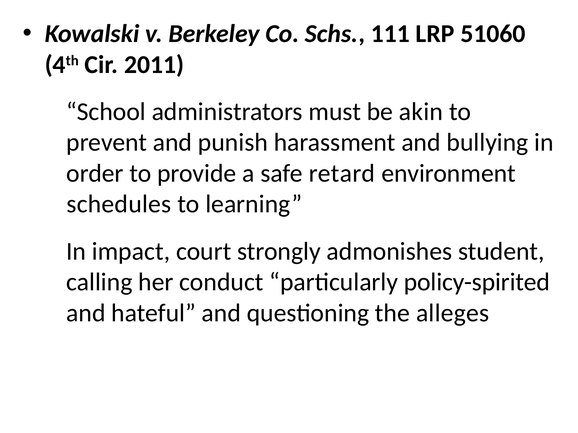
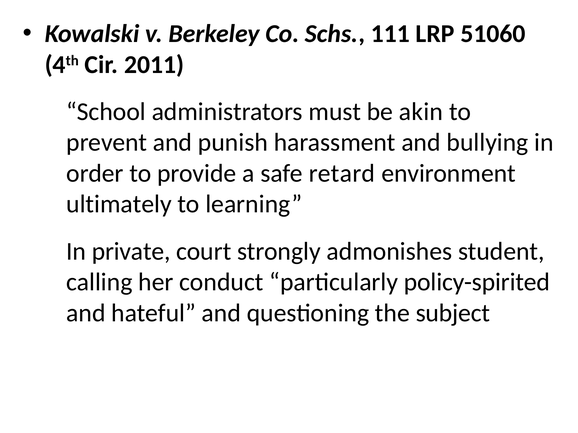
schedules: schedules -> ultimately (119, 204)
impact: impact -> private (131, 252)
alleges: alleges -> subject (453, 313)
